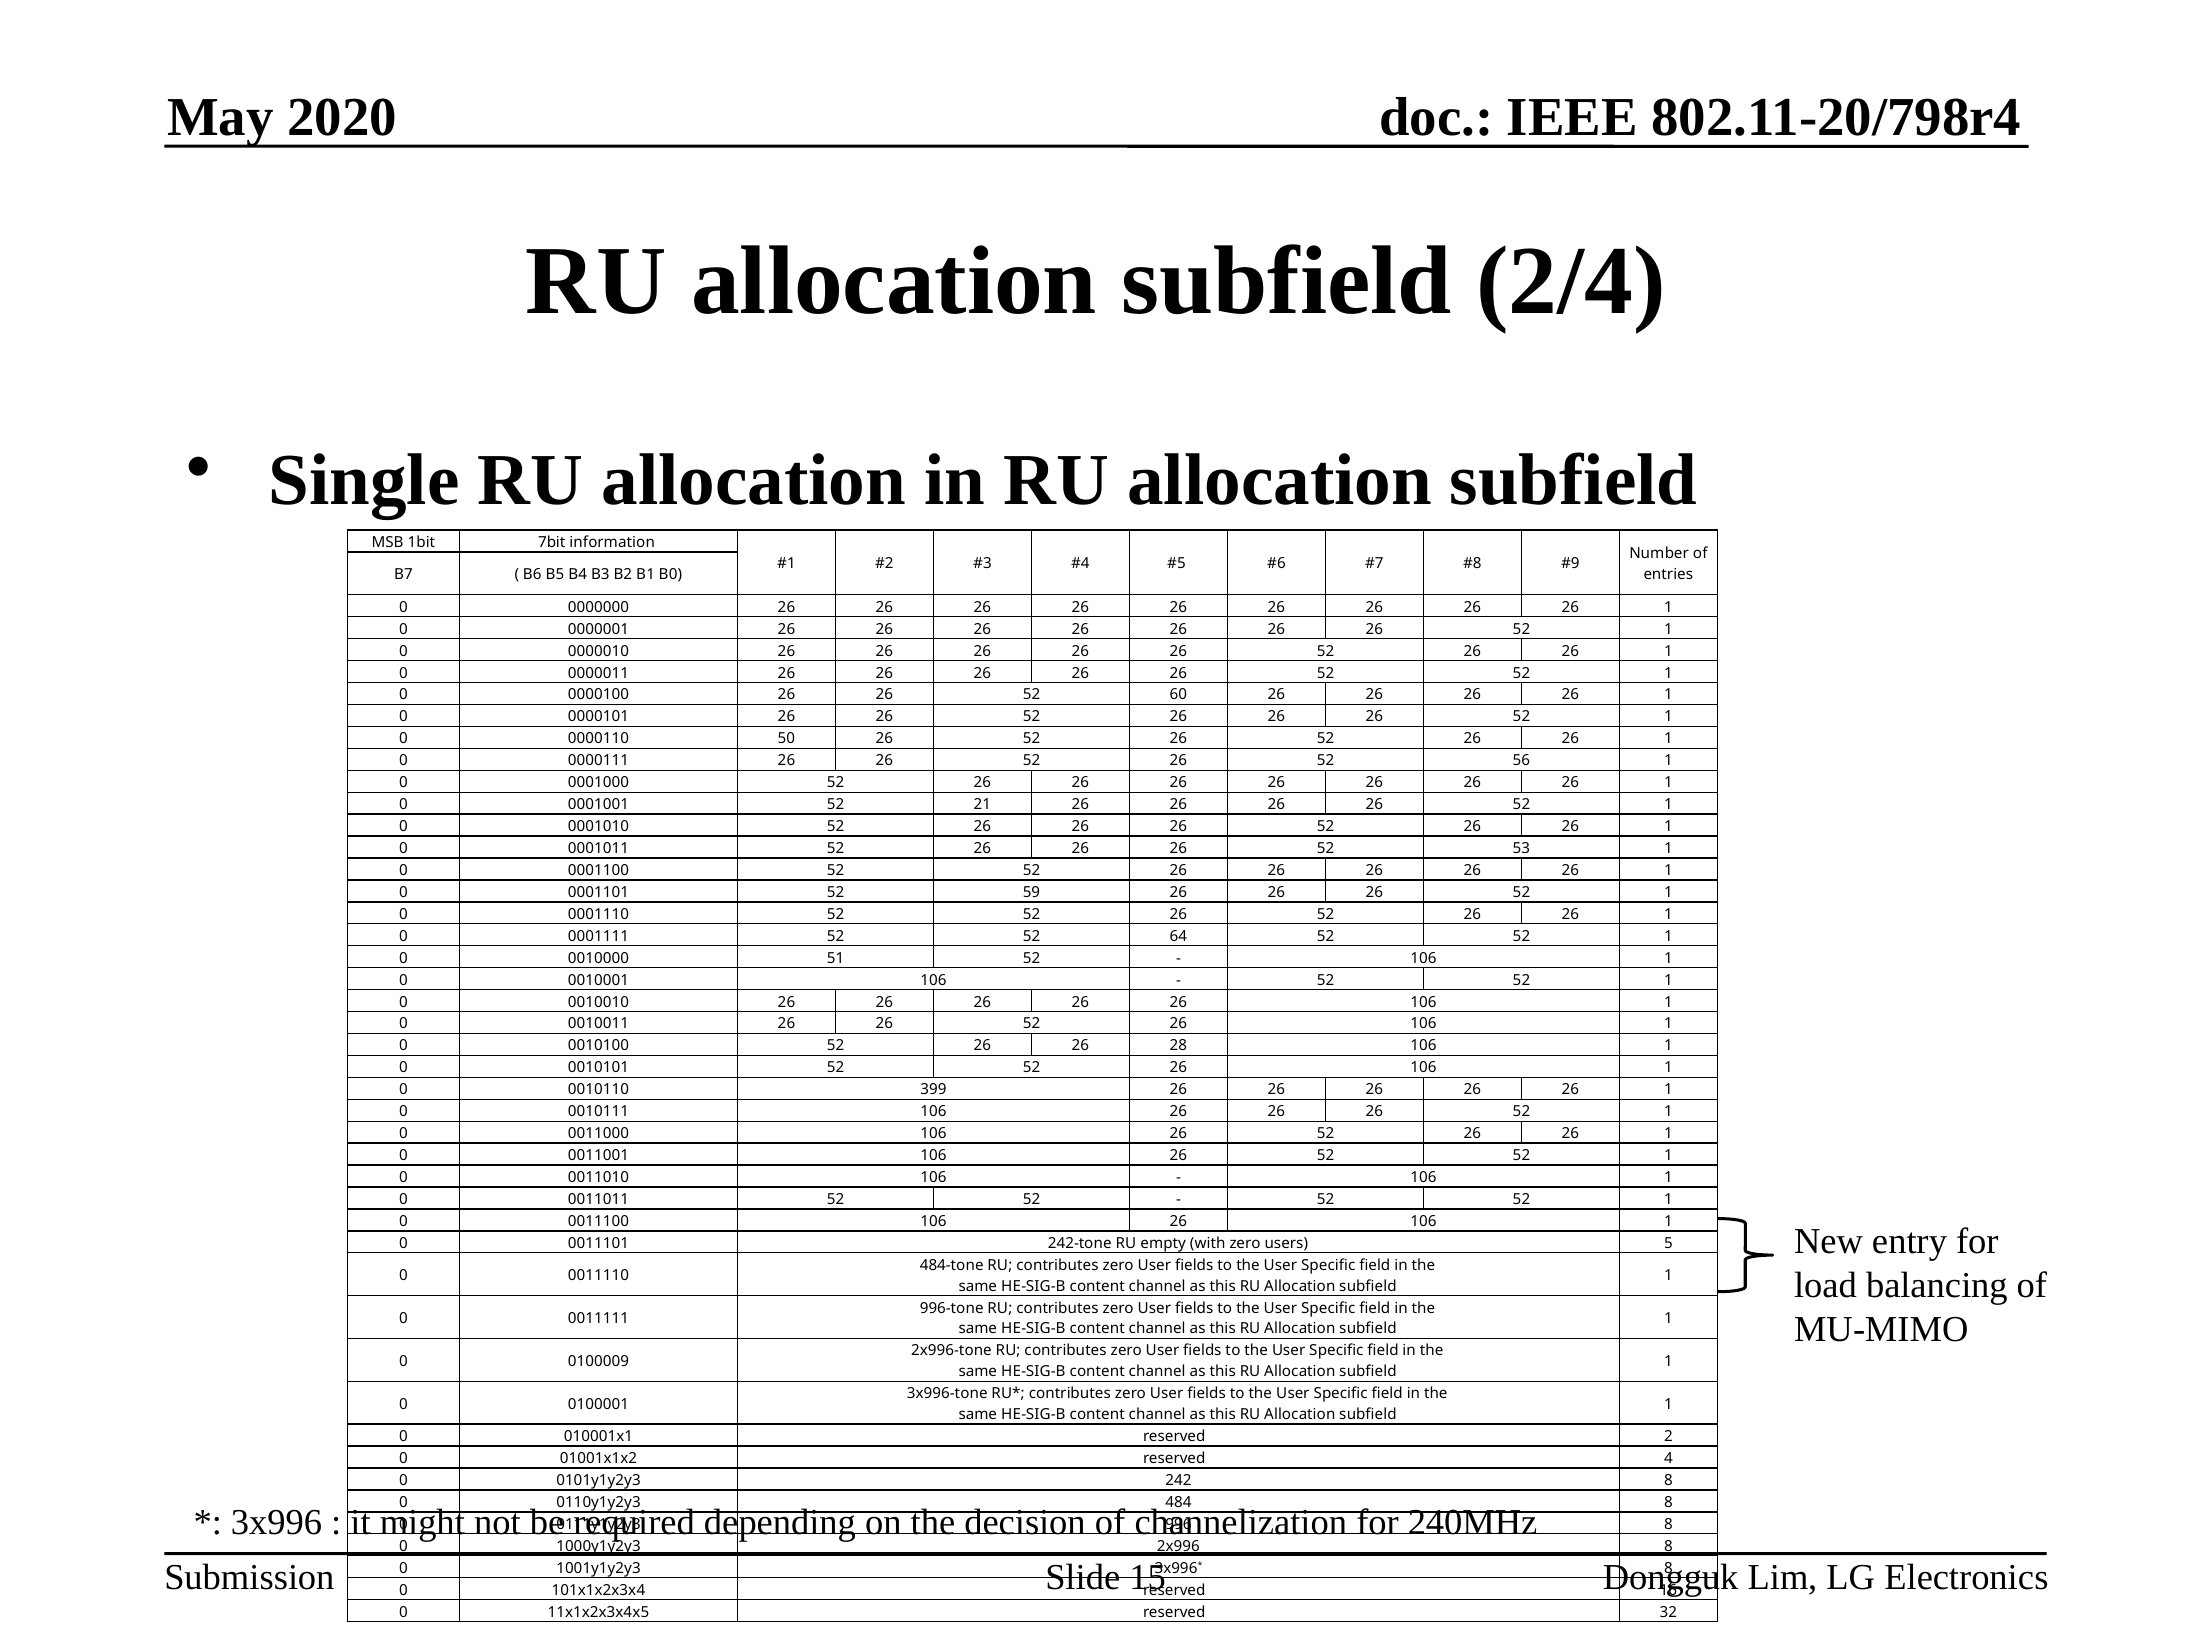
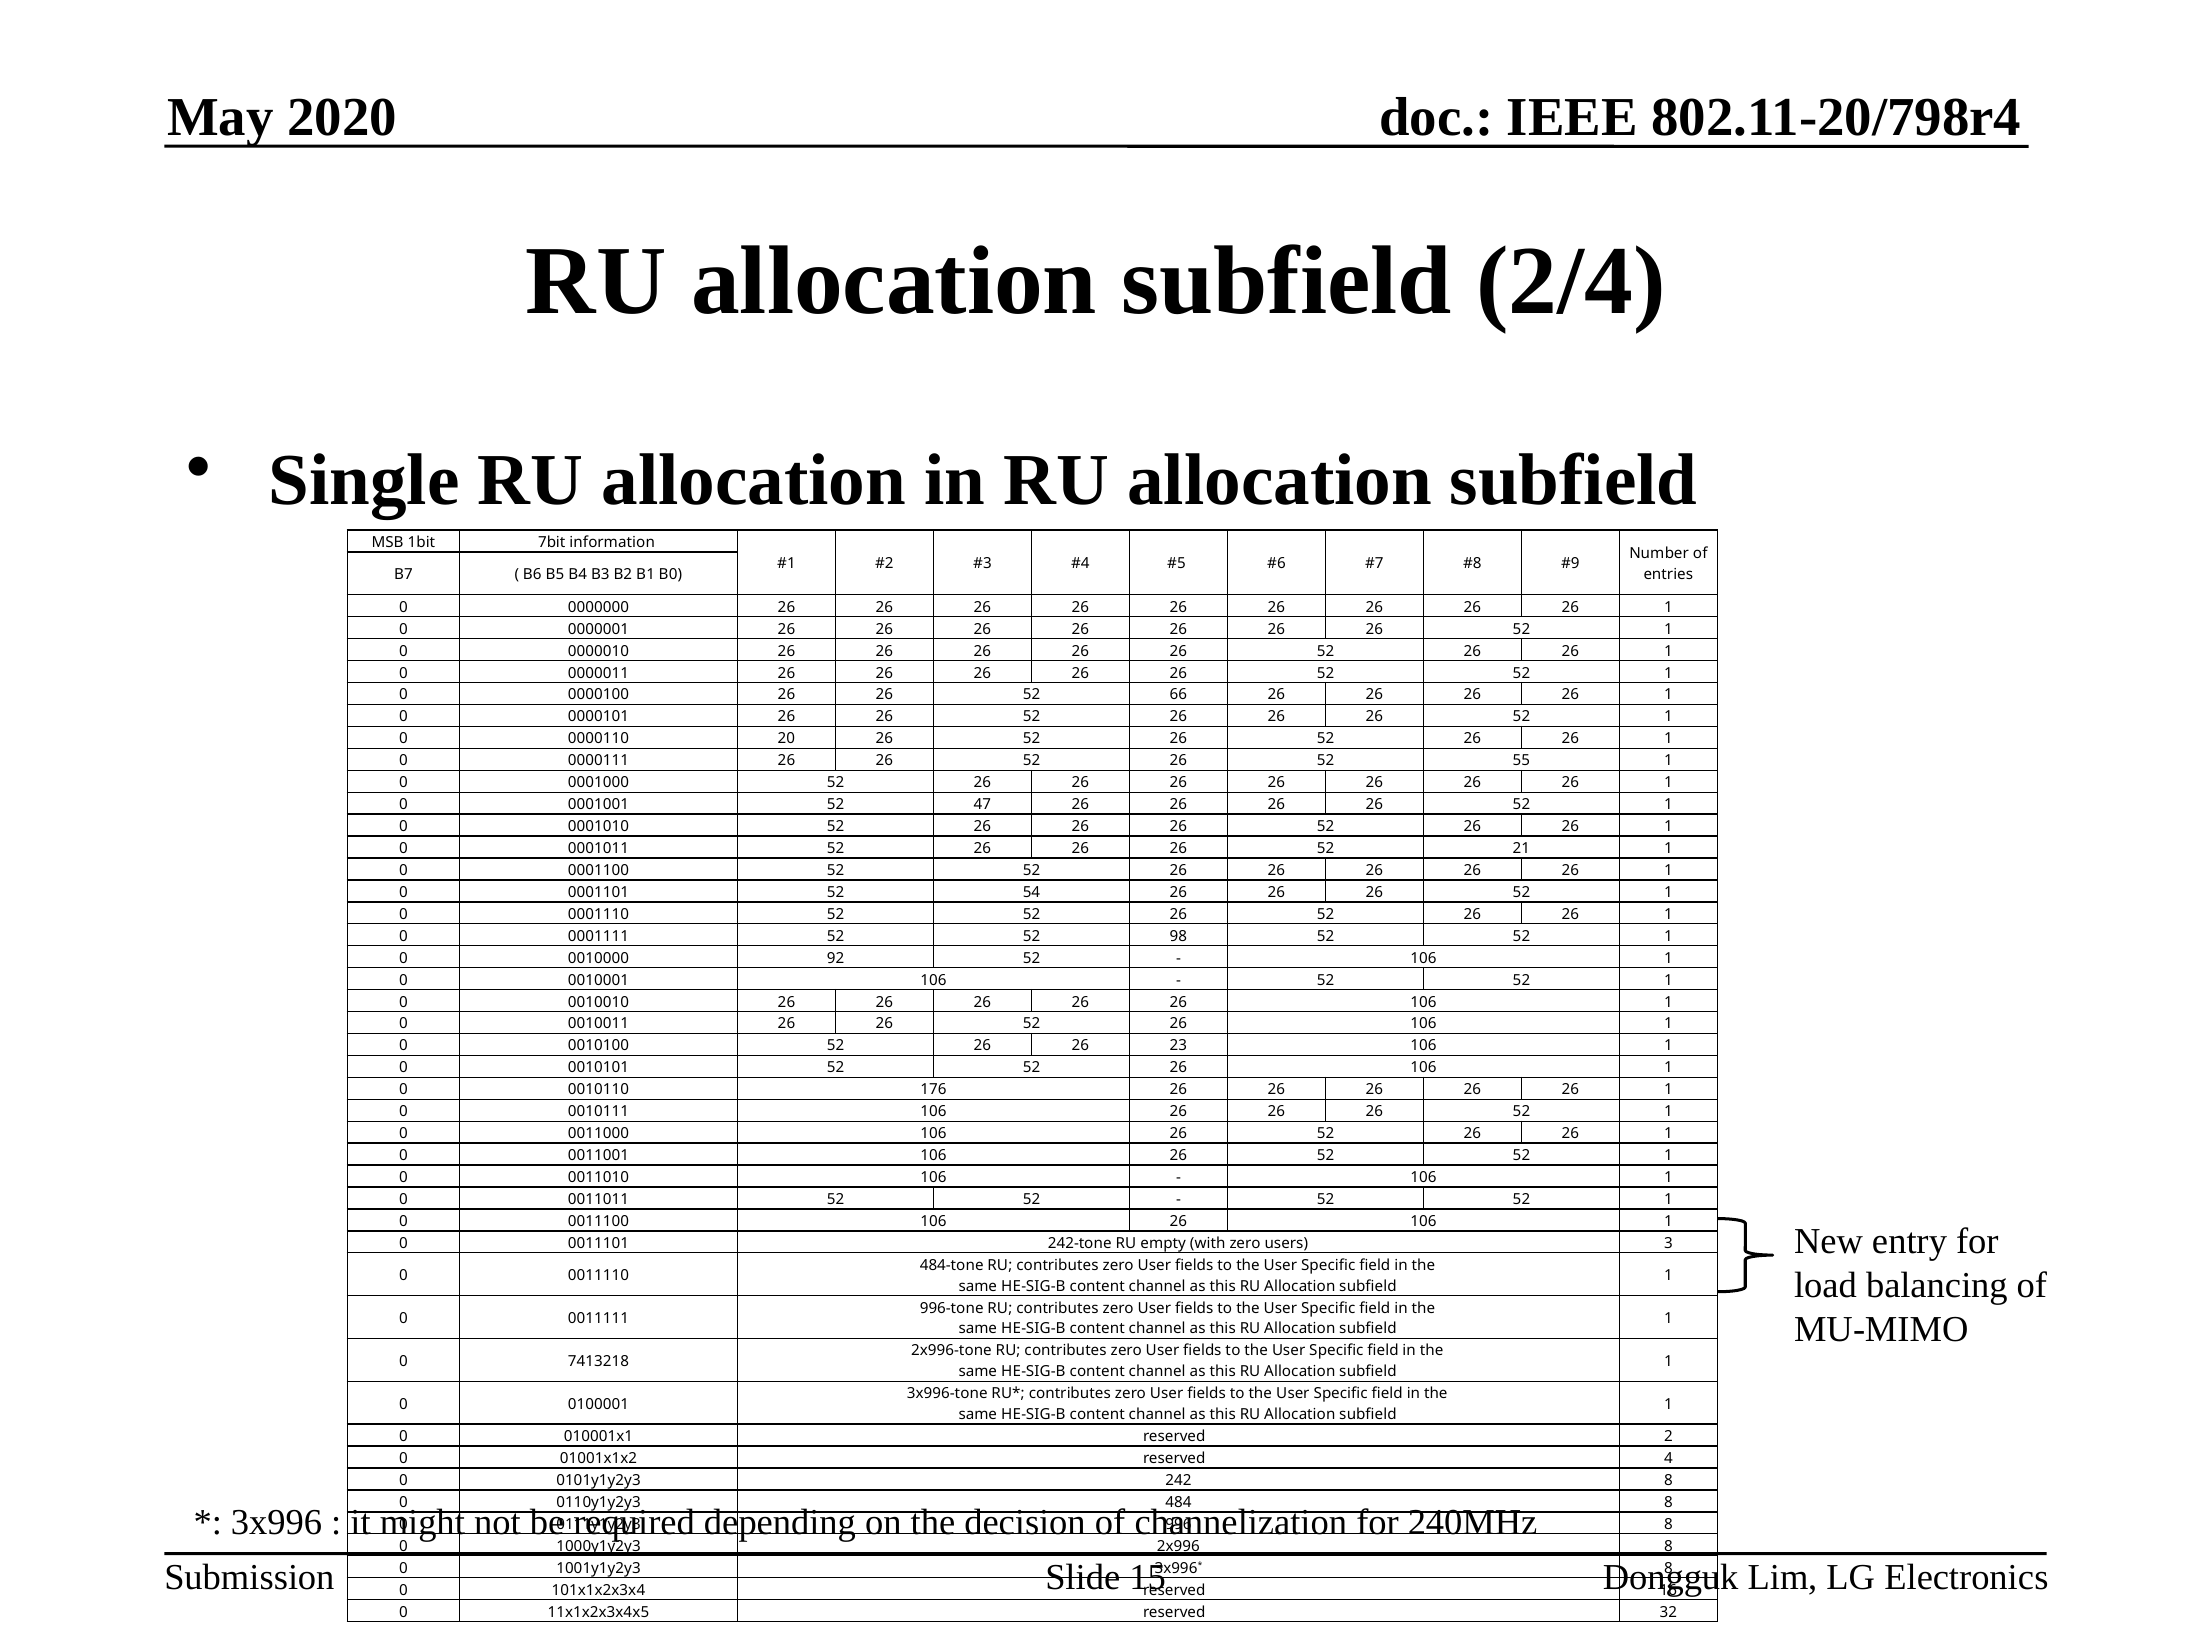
60: 60 -> 66 (1178, 695)
50: 50 -> 20 (786, 739)
56: 56 -> 55 (1521, 761)
21: 21 -> 47 (982, 804)
53: 53 -> 21 (1521, 848)
59: 59 -> 54 (1031, 892)
64: 64 -> 98 (1178, 936)
51: 51 -> 92 (835, 958)
28: 28 -> 23 (1178, 1046)
399: 399 -> 176 (933, 1090)
5: 5 -> 3 (1668, 1243)
0100009: 0100009 -> 7413218 (598, 1361)
